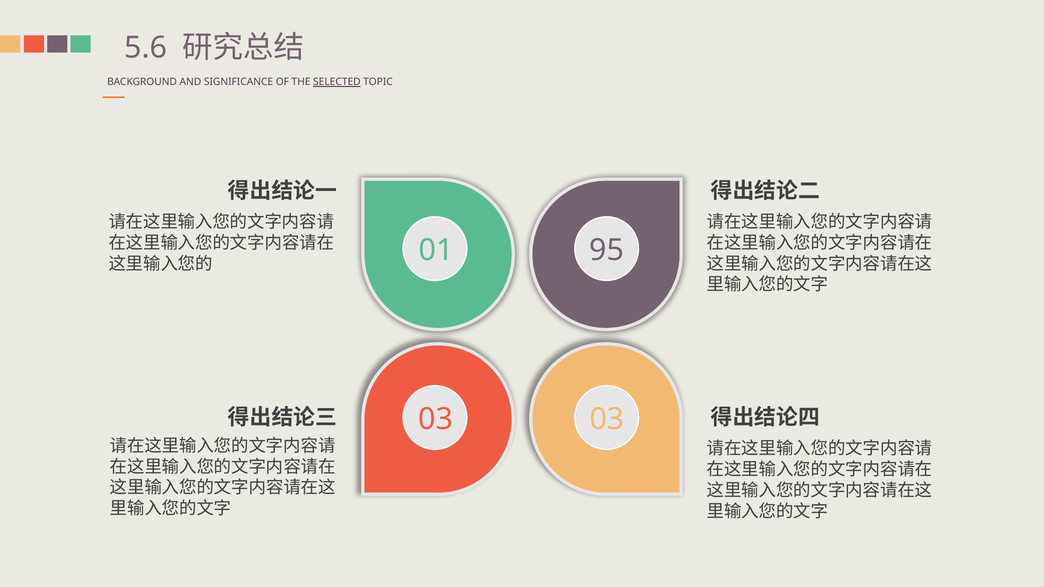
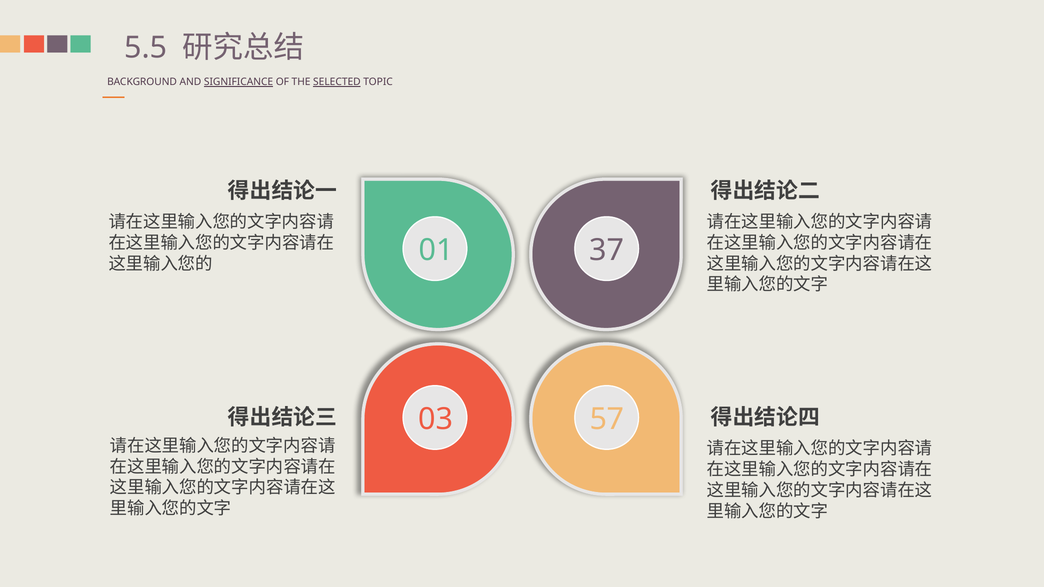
5.6: 5.6 -> 5.5 (146, 48)
SIGNIFICANCE underline: none -> present (239, 82)
95: 95 -> 37 (607, 251)
03 03: 03 -> 57 (607, 420)
